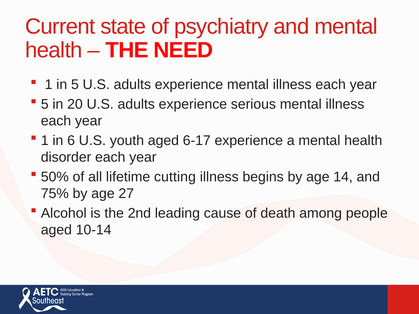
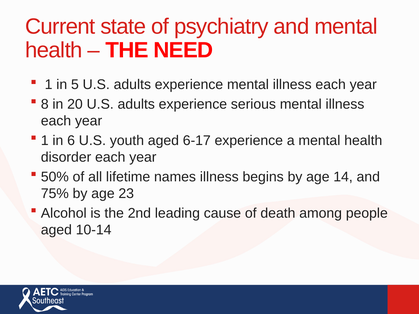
5: 5 -> 8 (45, 104)
cutting: cutting -> names (175, 177)
27: 27 -> 23 (126, 194)
